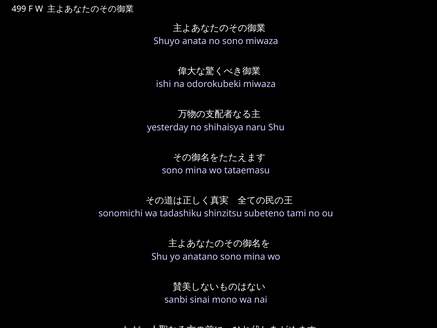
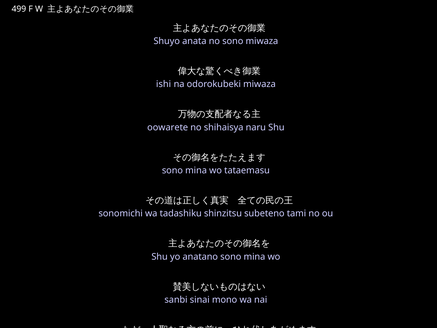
yesterday: yesterday -> oowarete (168, 127)
